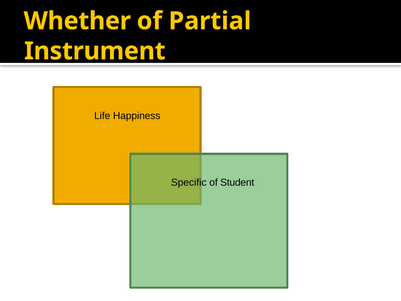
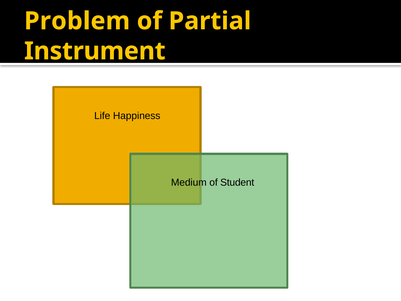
Whether: Whether -> Problem (77, 21)
Specific: Specific -> Medium (189, 182)
